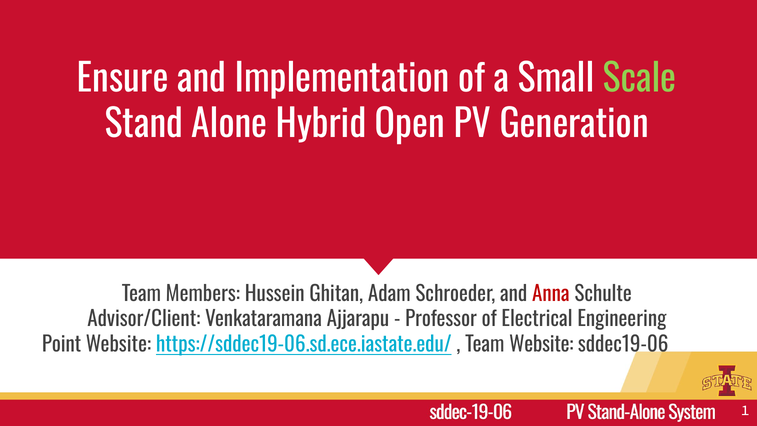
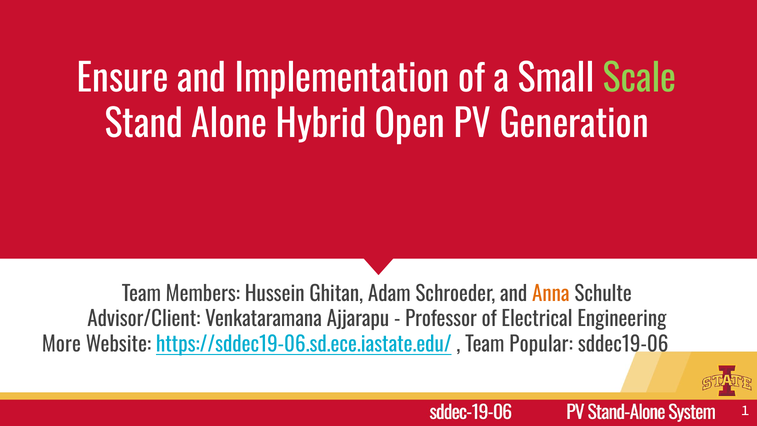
Anna colour: red -> orange (551, 294)
Point: Point -> More (61, 345)
Team Website: Website -> Popular (541, 345)
